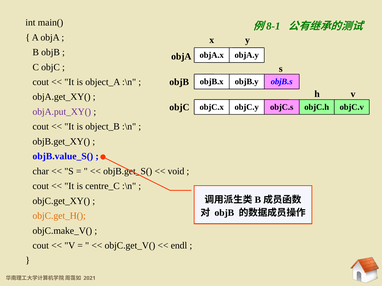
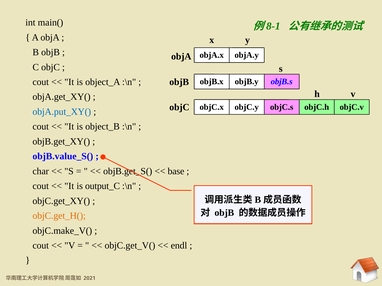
objA.put_XY( colour: purple -> blue (62, 112)
void: void -> base (176, 171)
centre_C: centre_C -> output_C (103, 186)
